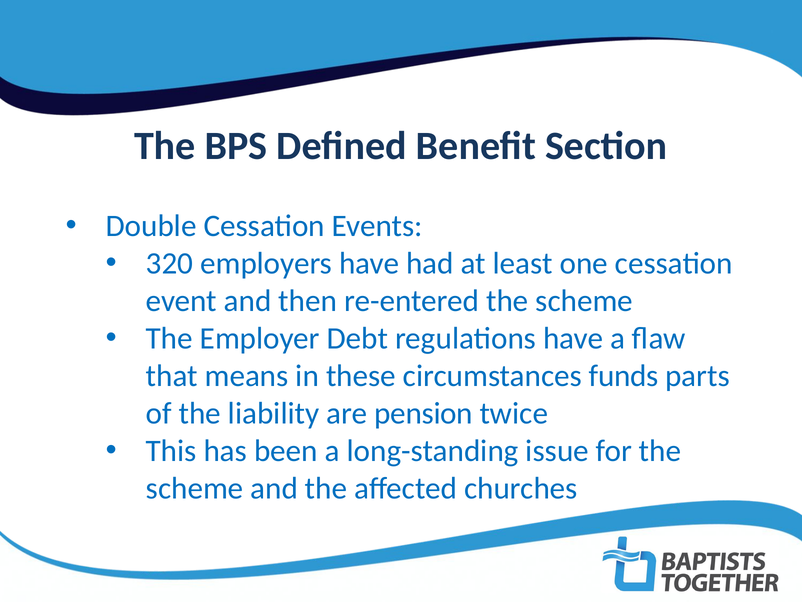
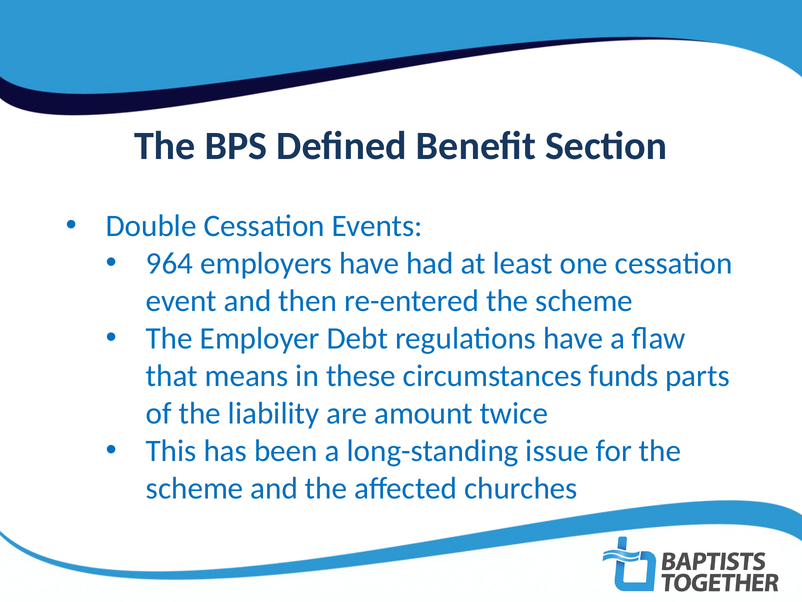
320: 320 -> 964 (170, 263)
pension: pension -> amount (424, 413)
